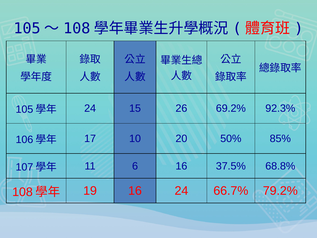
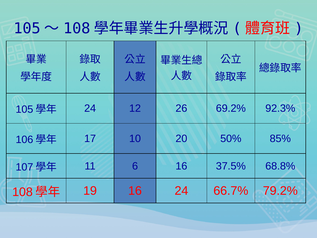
15: 15 -> 12 (135, 108)
